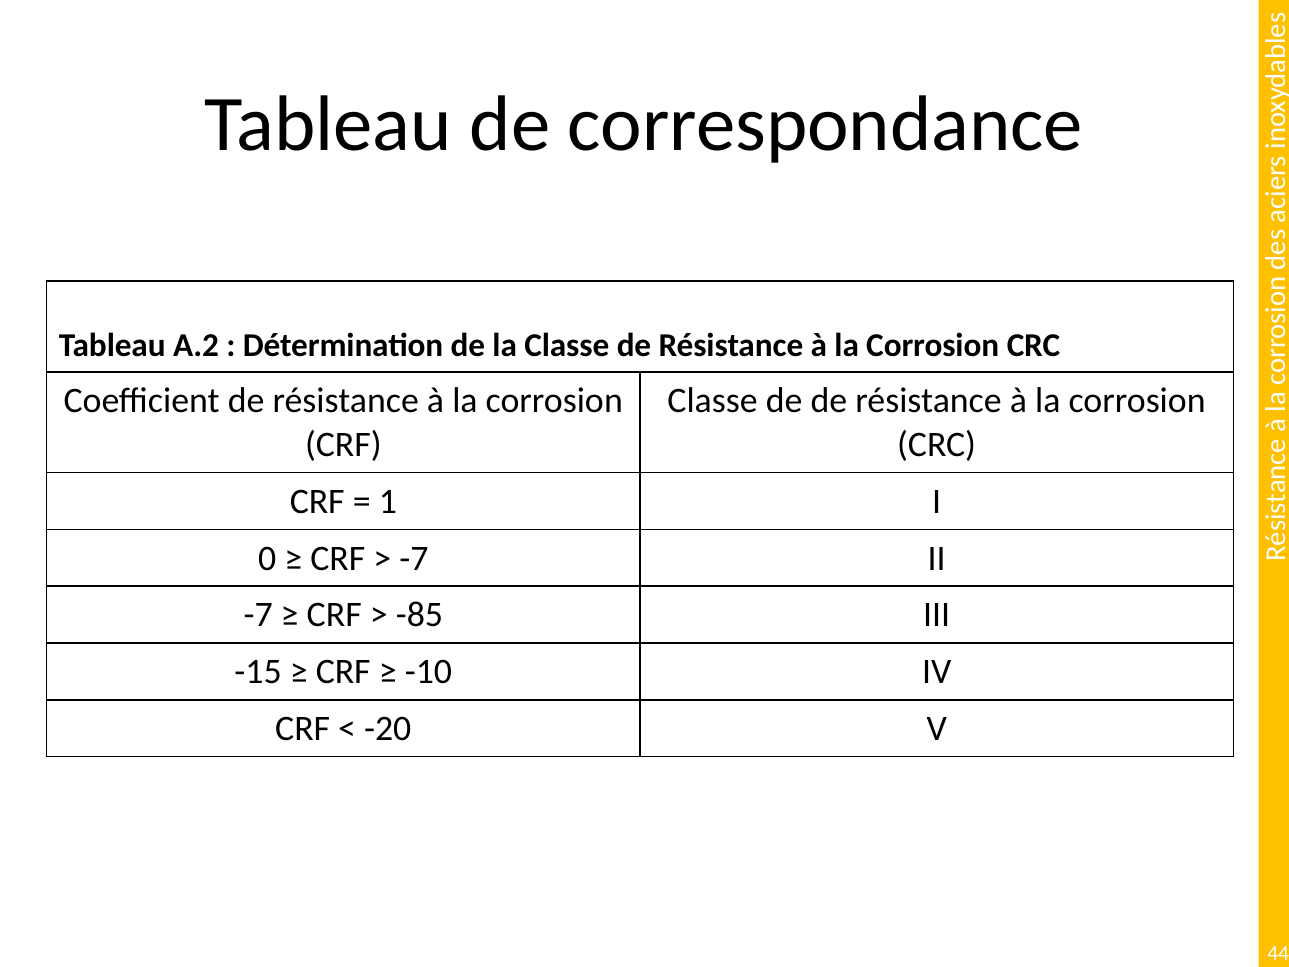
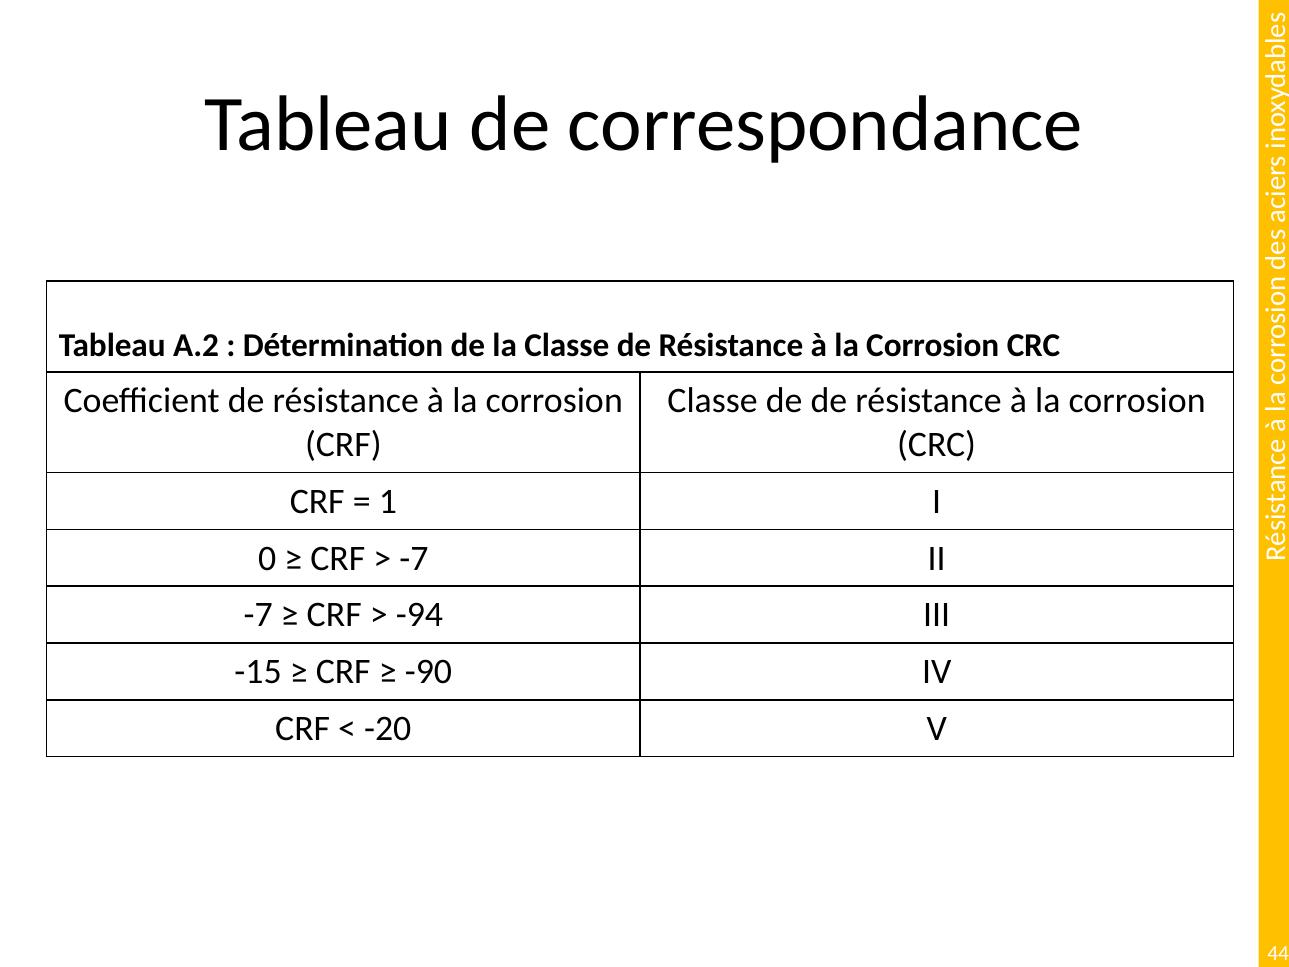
-85: -85 -> -94 (419, 615)
-10: -10 -> -90 (428, 672)
